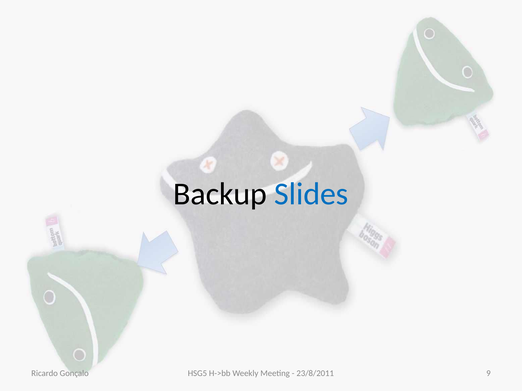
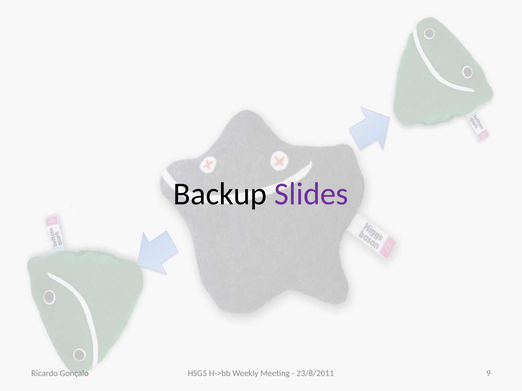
Slides colour: blue -> purple (311, 194)
